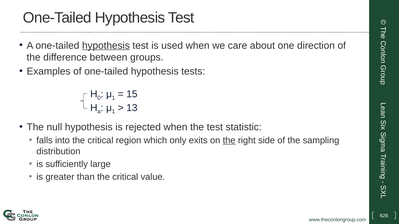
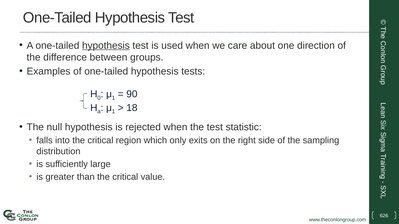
15: 15 -> 90 (132, 94)
13: 13 -> 18 (132, 108)
the underline: present -> none (229, 141)
